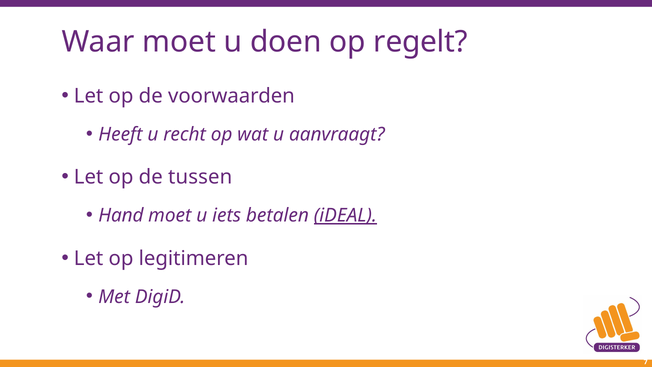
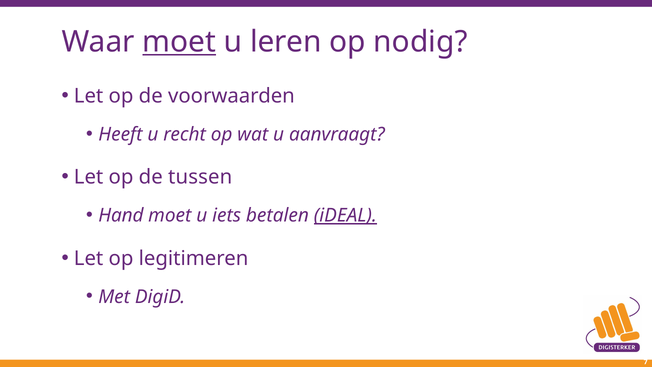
moet underline: none -> present (179, 42)
doen: doen -> leren (286, 42)
regelt: regelt -> nodig (421, 42)
